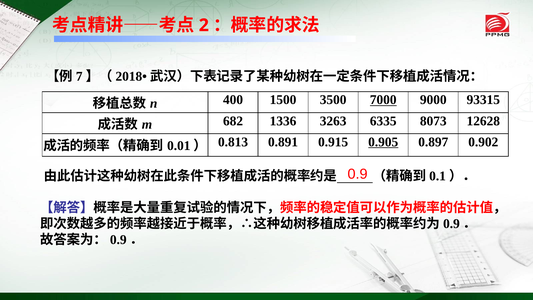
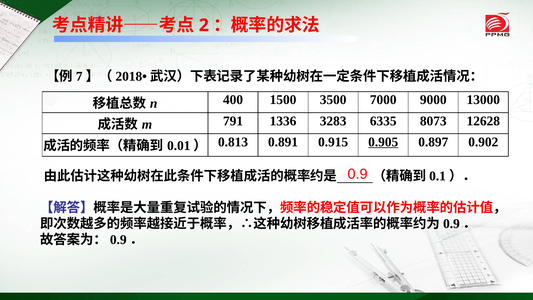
7000 underline: present -> none (383, 100)
93315: 93315 -> 13000 (483, 100)
682: 682 -> 791 (233, 121)
3263: 3263 -> 3283 (333, 121)
